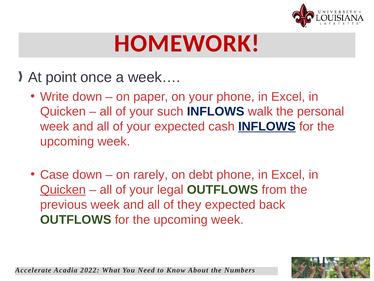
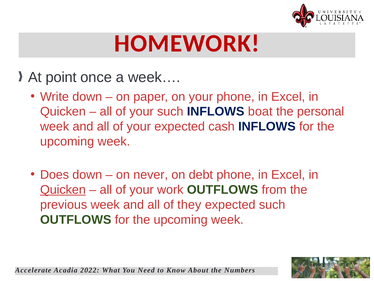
walk: walk -> boat (260, 111)
INFLOWS underline: present -> none (267, 126)
Case: Case -> Does (55, 174)
rarely: rarely -> never (151, 174)
legal: legal -> work (170, 189)
expected back: back -> such (272, 204)
